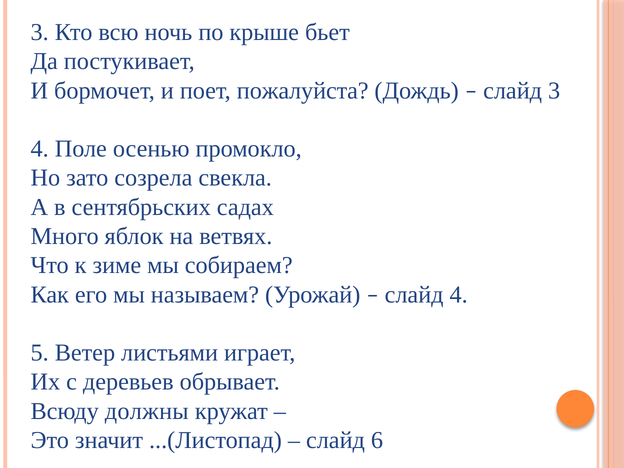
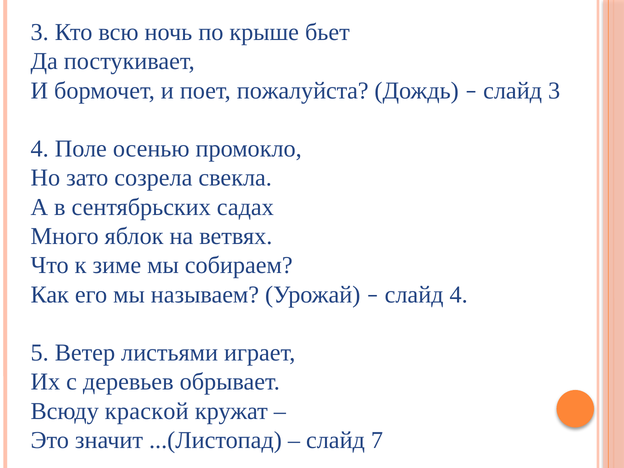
должны: должны -> краской (147, 411)
6: 6 -> 7 (377, 440)
